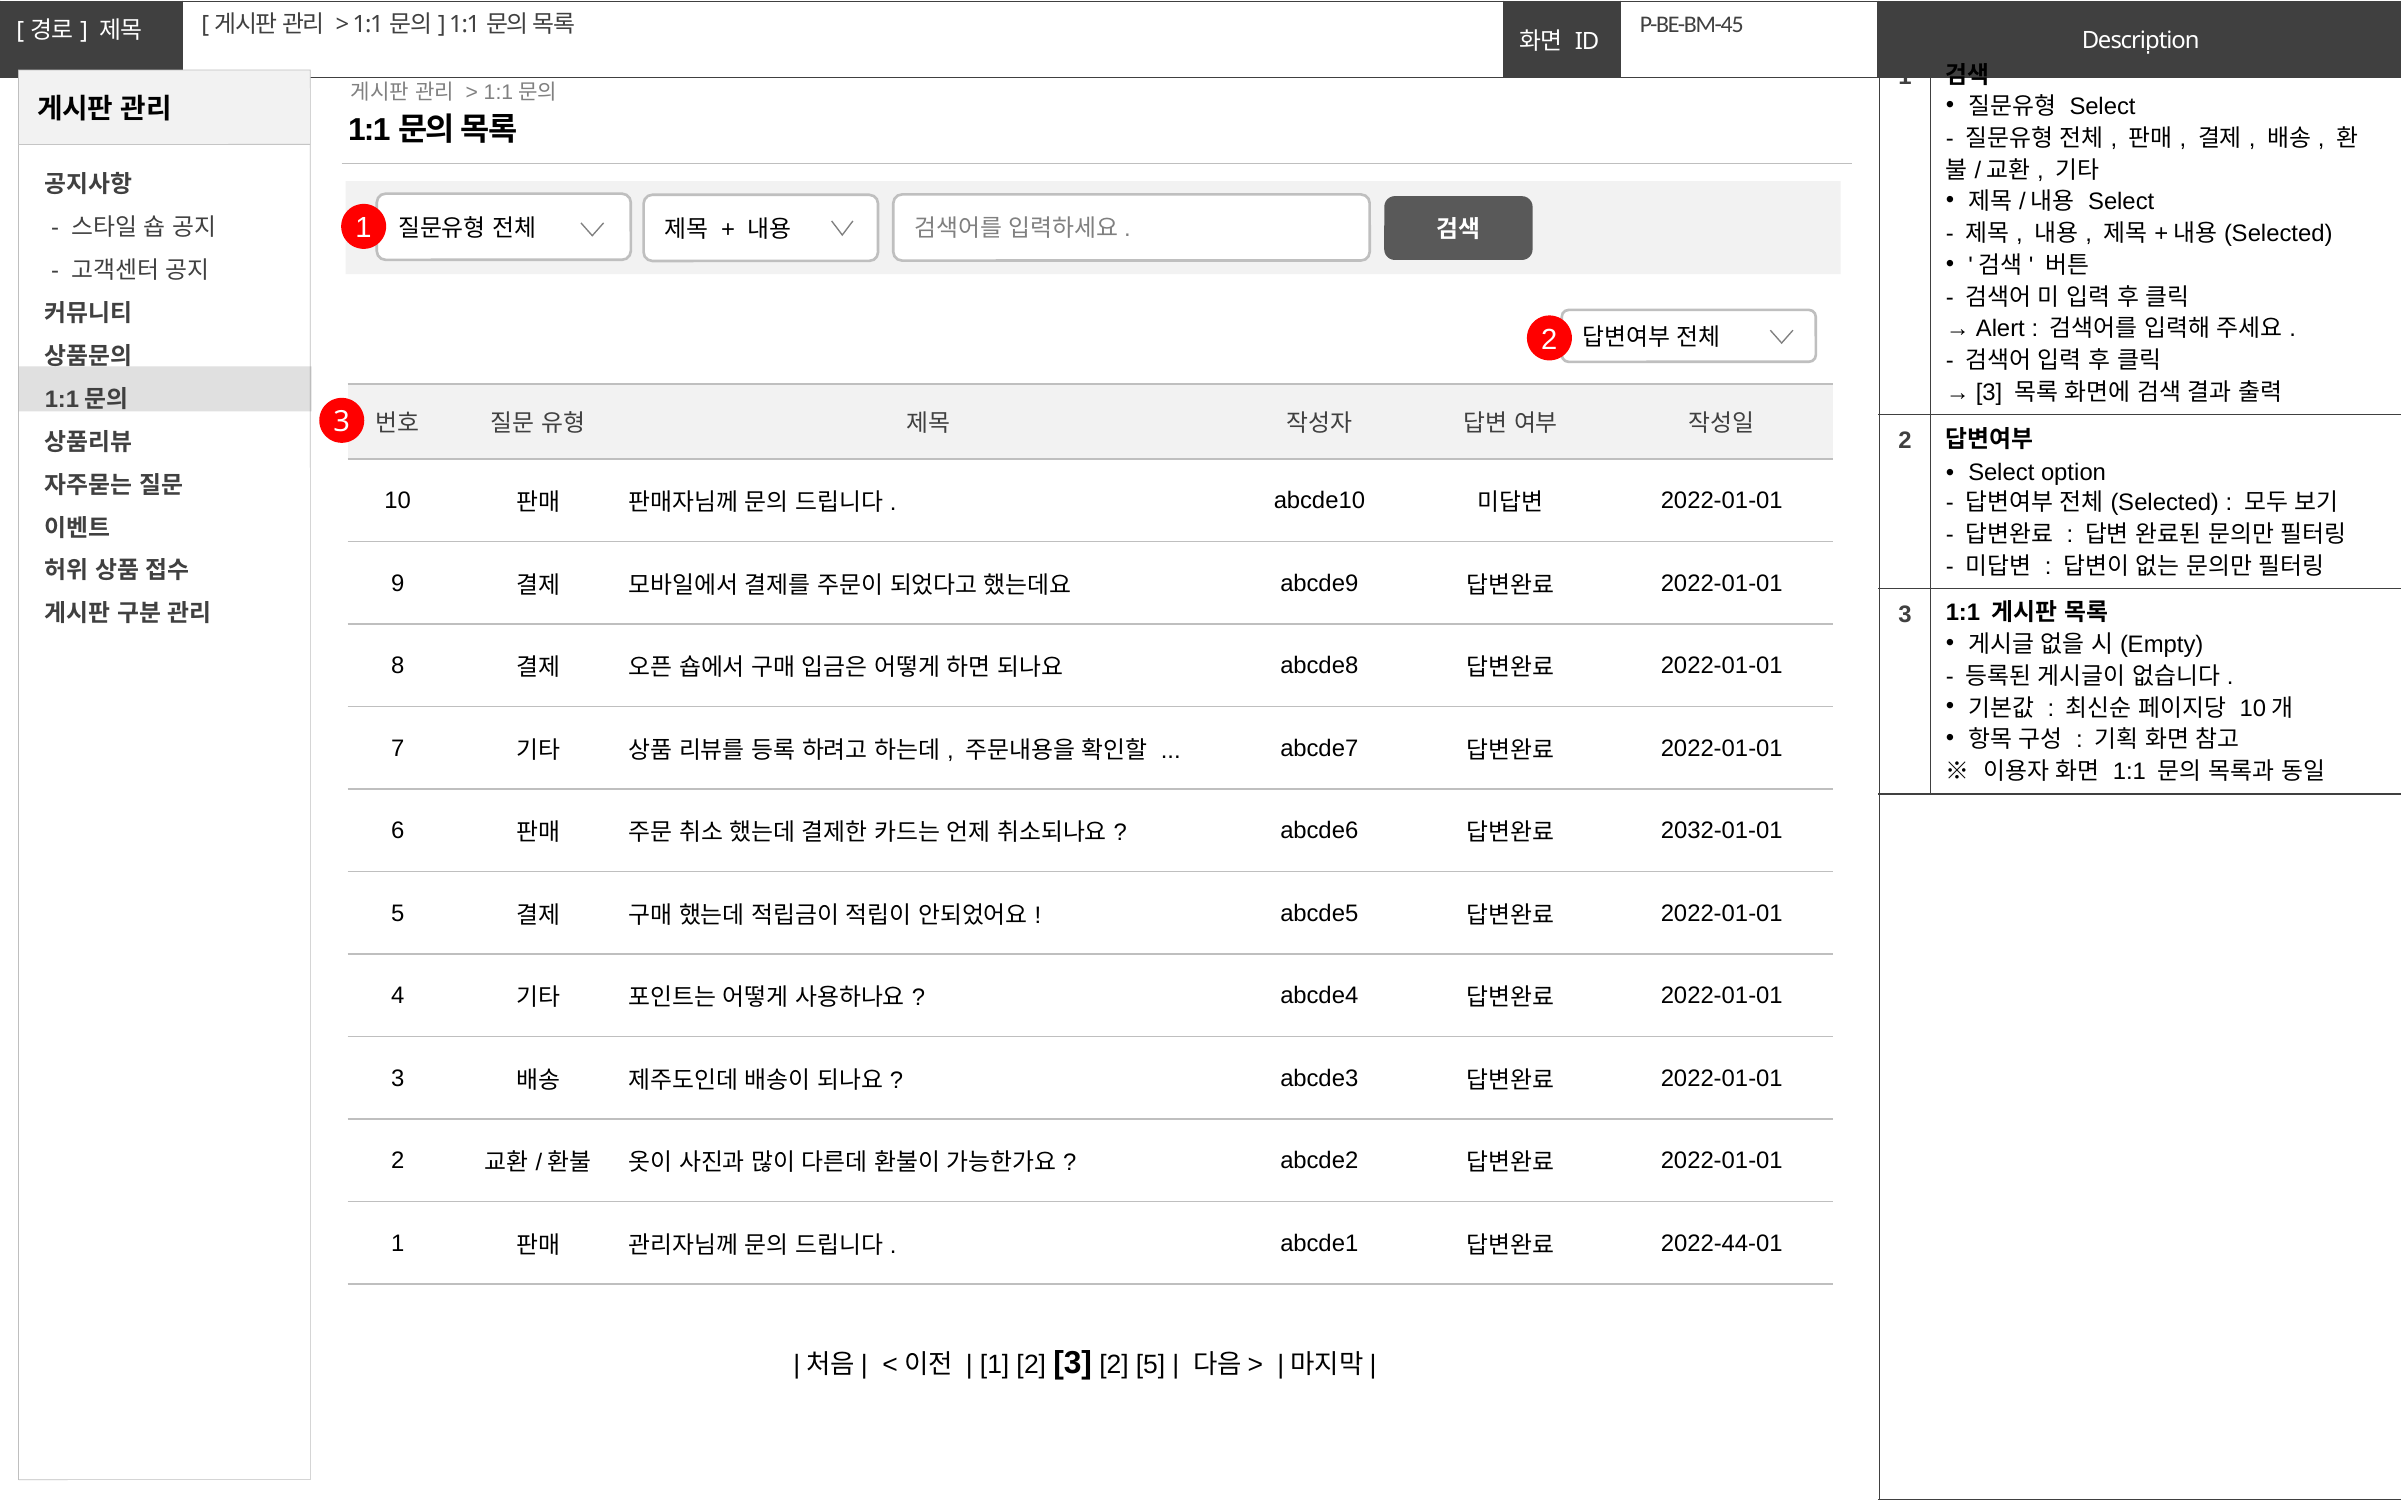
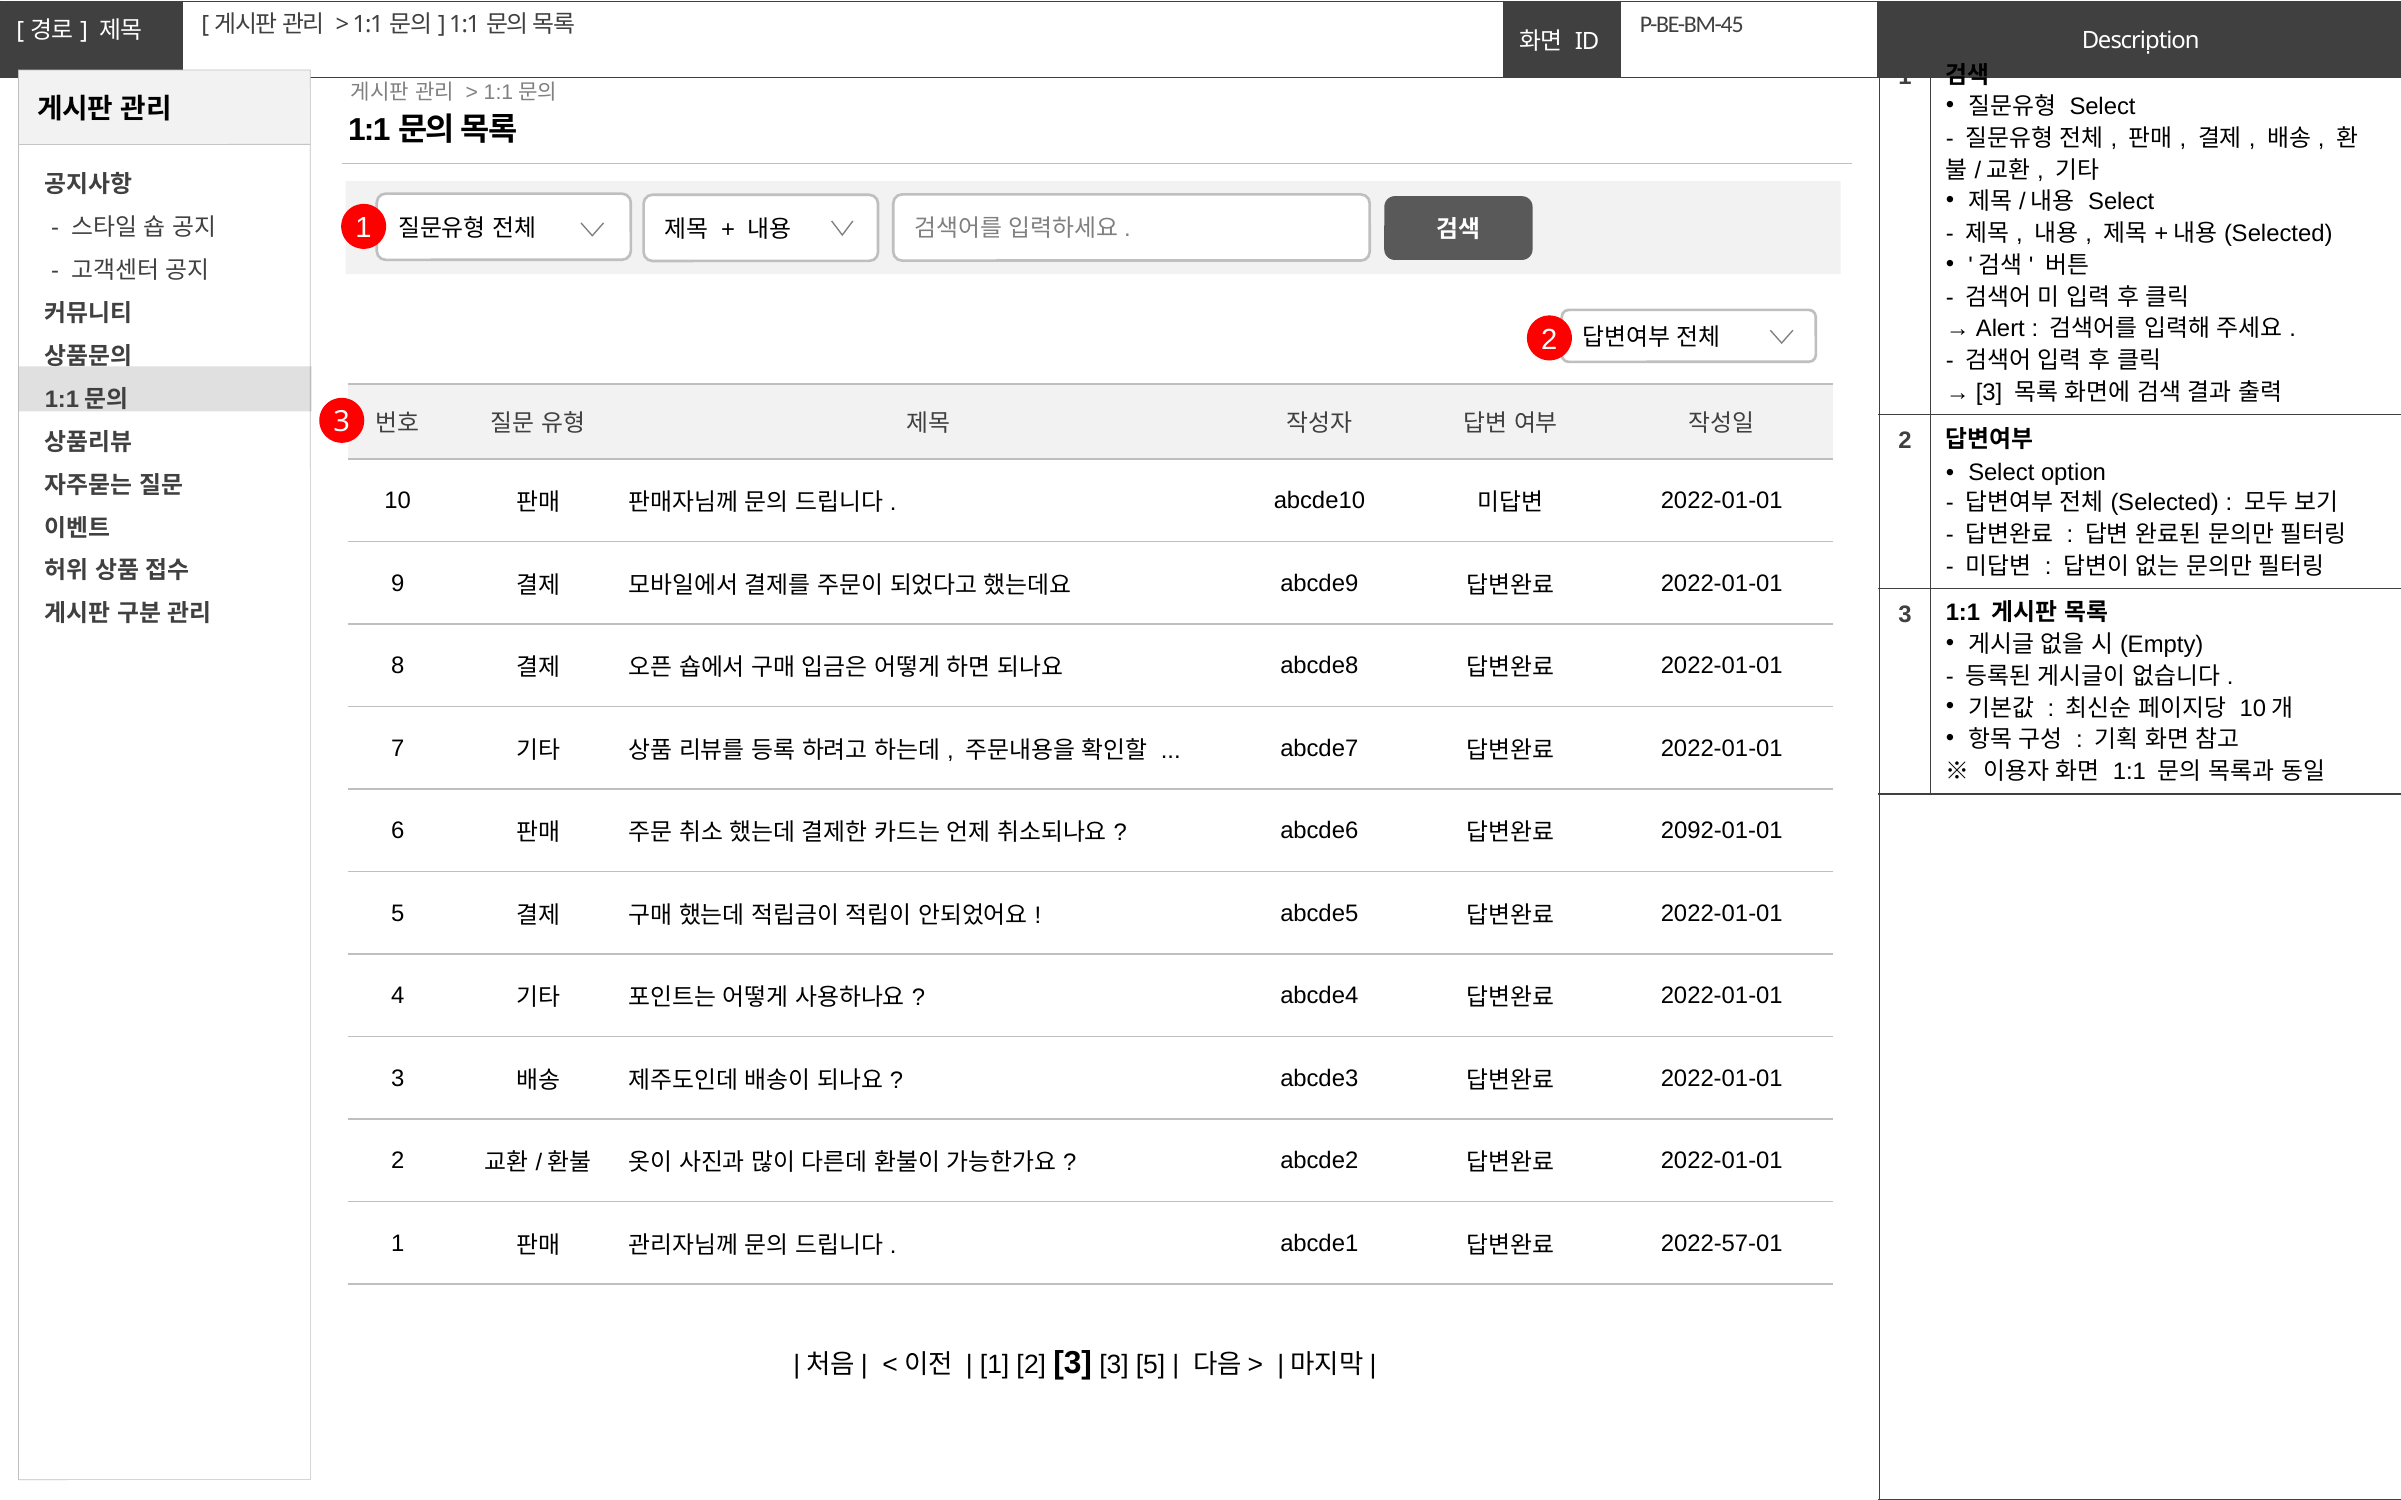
2032-01-01: 2032-01-01 -> 2092-01-01 (1722, 831)
2022-44-01: 2022-44-01 -> 2022-57-01 (1722, 1244)
3 2: 2 -> 3 (1114, 1365)
